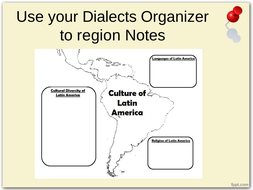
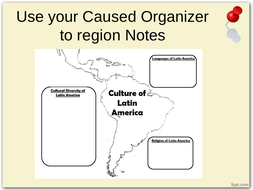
Dialects: Dialects -> Caused (110, 17)
